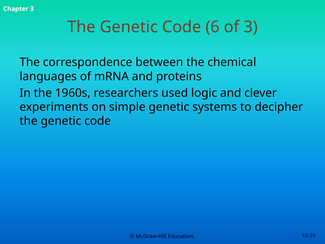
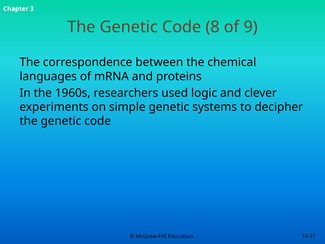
6: 6 -> 8 (213, 27)
of 3: 3 -> 9 (251, 27)
